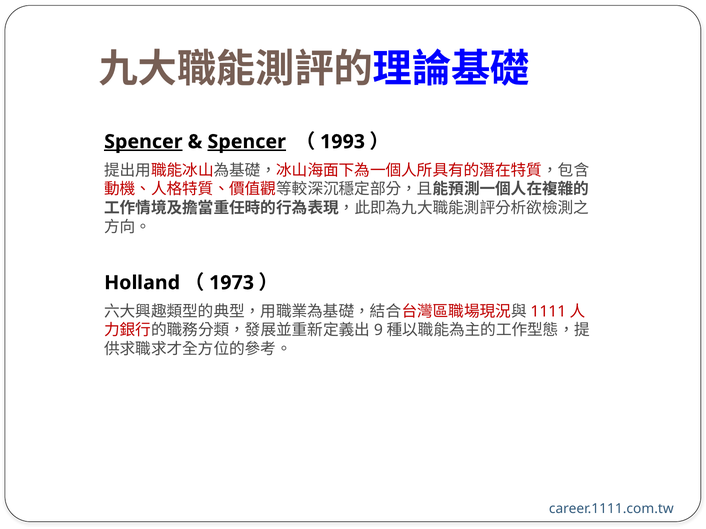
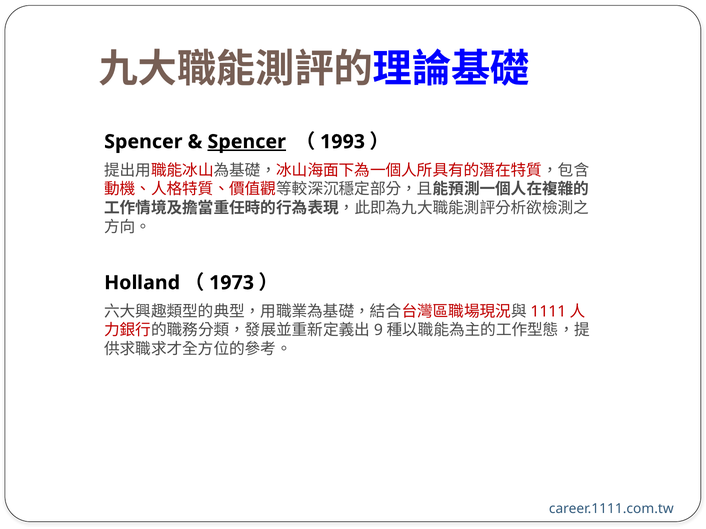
Spencer underline: present -> none (143, 142)
